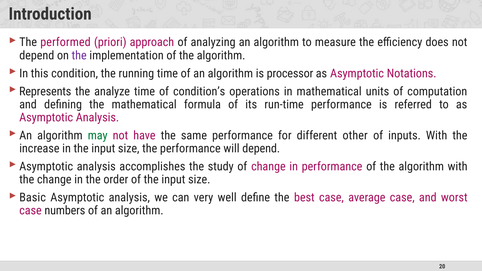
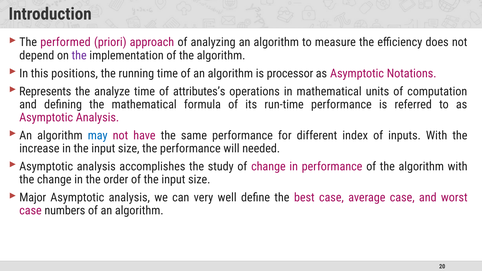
condition: condition -> positions (75, 73)
condition’s: condition’s -> attributes’s (199, 91)
may colour: green -> blue (98, 135)
other: other -> index (355, 135)
will depend: depend -> needed (261, 149)
Basic: Basic -> Major (33, 198)
